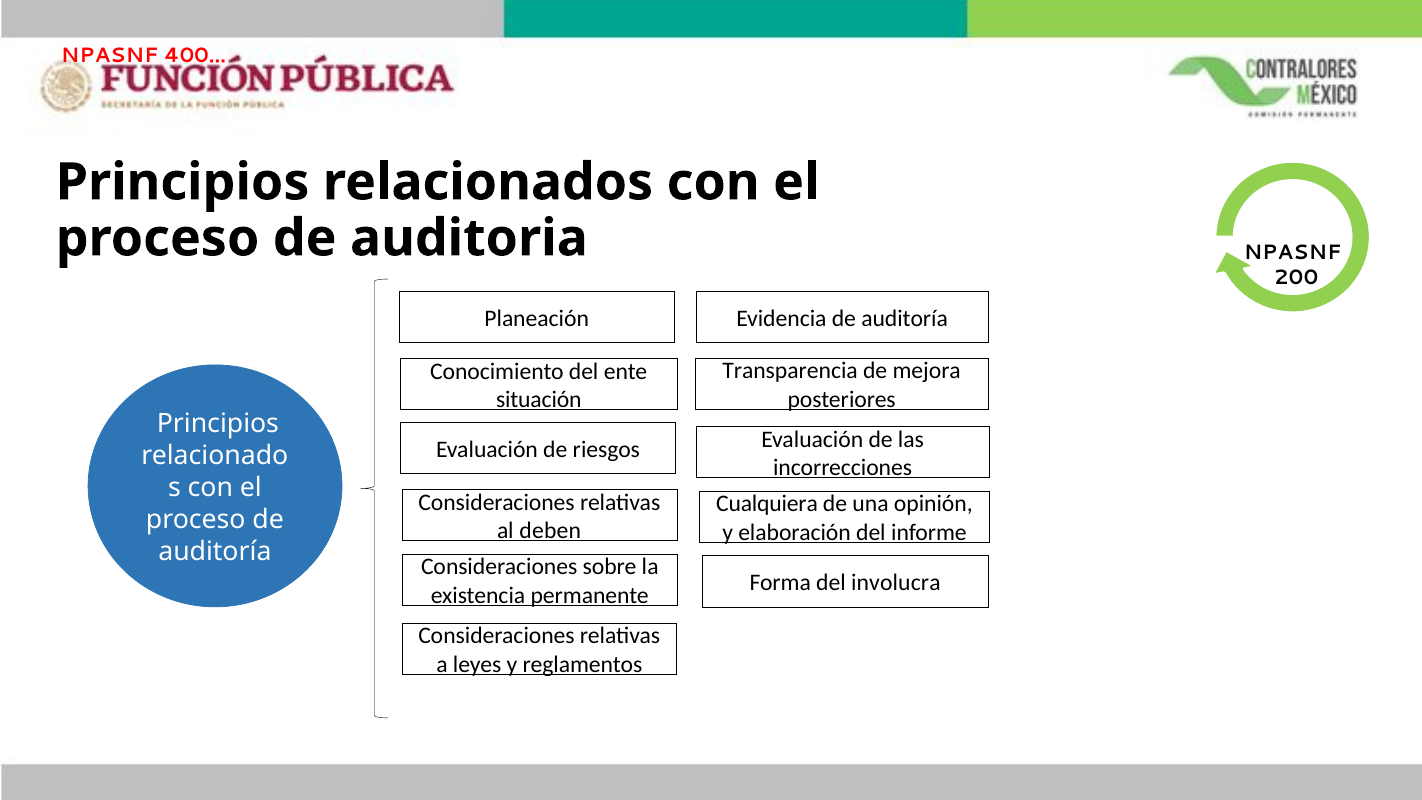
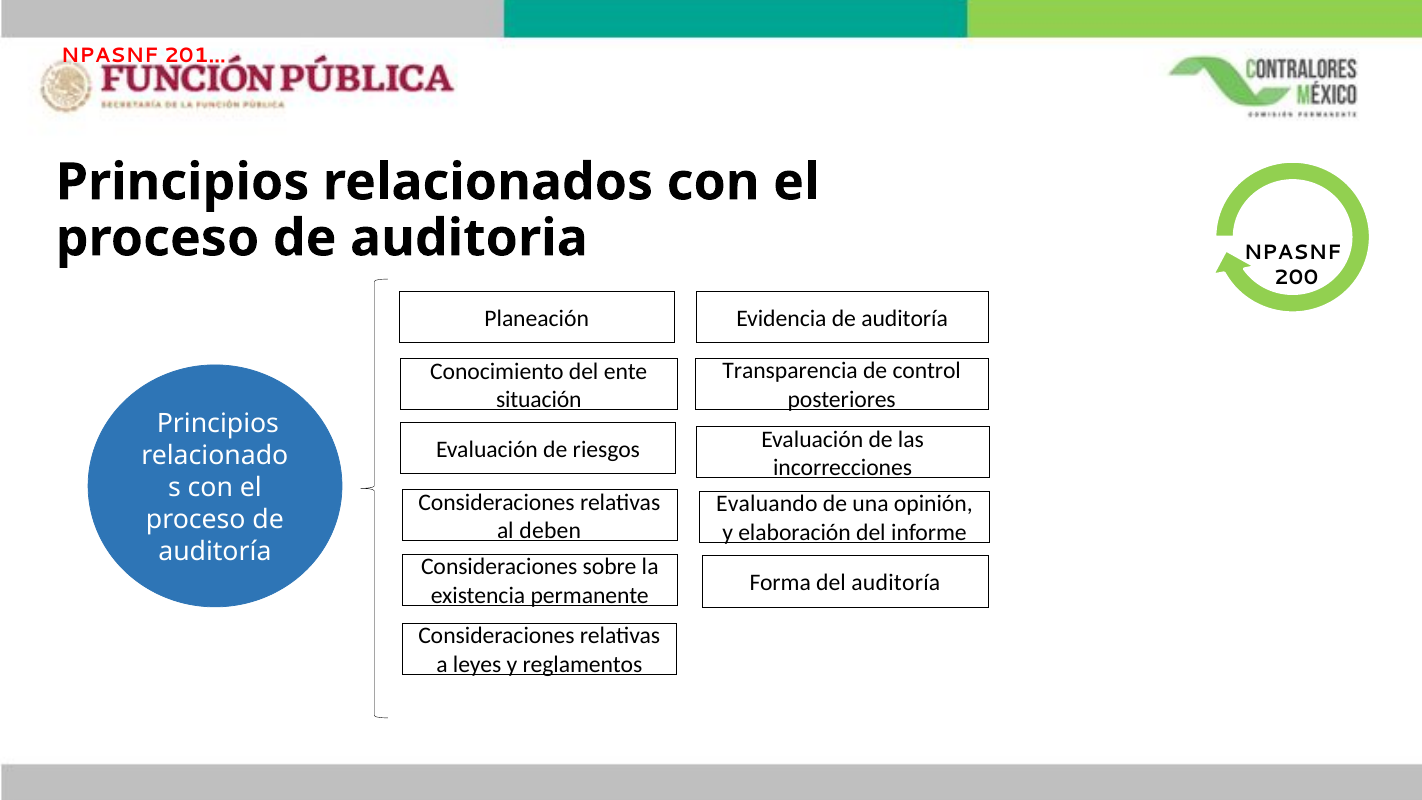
400…: 400… -> 201… (195, 56)
mejora: mejora -> control (927, 371)
Cualquiera: Cualquiera -> Evaluando (767, 504)
del involucra: involucra -> auditoría (896, 583)
